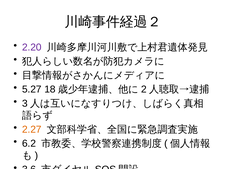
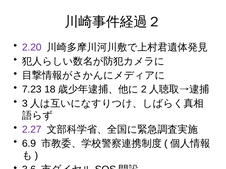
5.27: 5.27 -> 7.23 (32, 90)
2.27 colour: orange -> purple (32, 130)
6.2: 6.2 -> 6.9 (29, 144)
